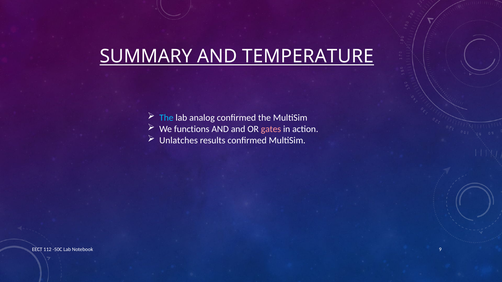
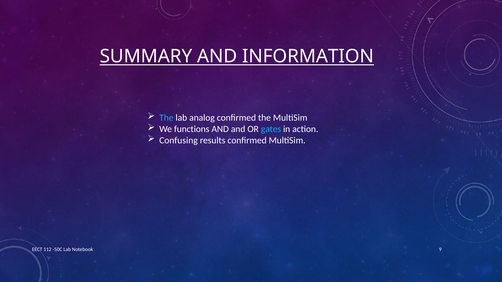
TEMPERATURE: TEMPERATURE -> INFORMATION (308, 56)
gates colour: pink -> light blue (271, 129)
Unlatches: Unlatches -> Confusing (179, 140)
